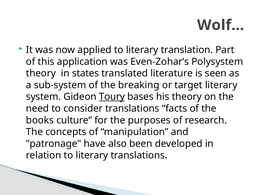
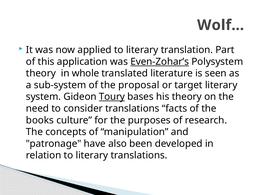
Even-Zohar’s underline: none -> present (160, 62)
states: states -> whole (86, 73)
breaking: breaking -> proposal (139, 85)
